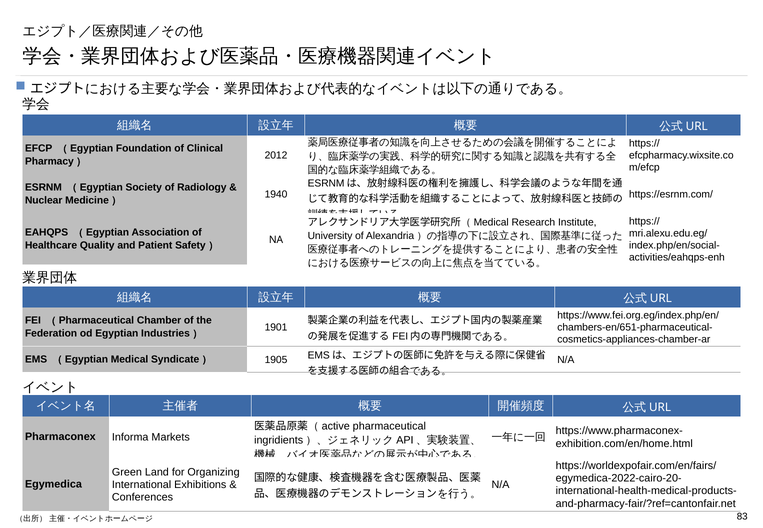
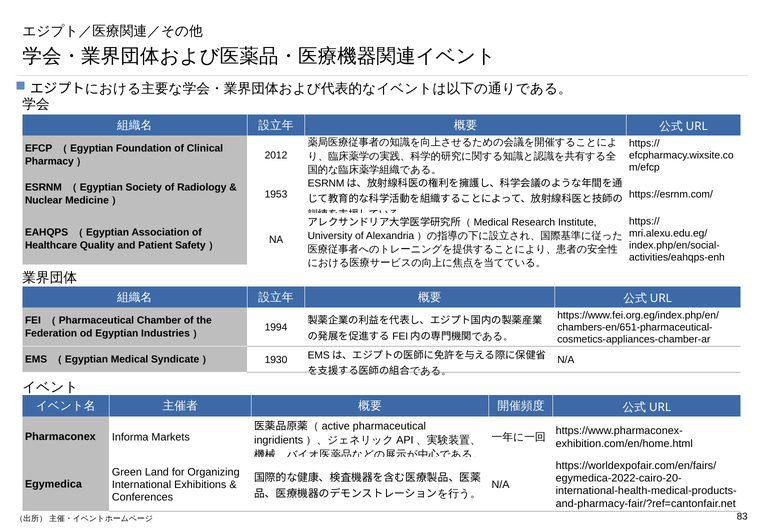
1940: 1940 -> 1953 (276, 194)
1901: 1901 -> 1994 (276, 328)
1905: 1905 -> 1930 (276, 360)
